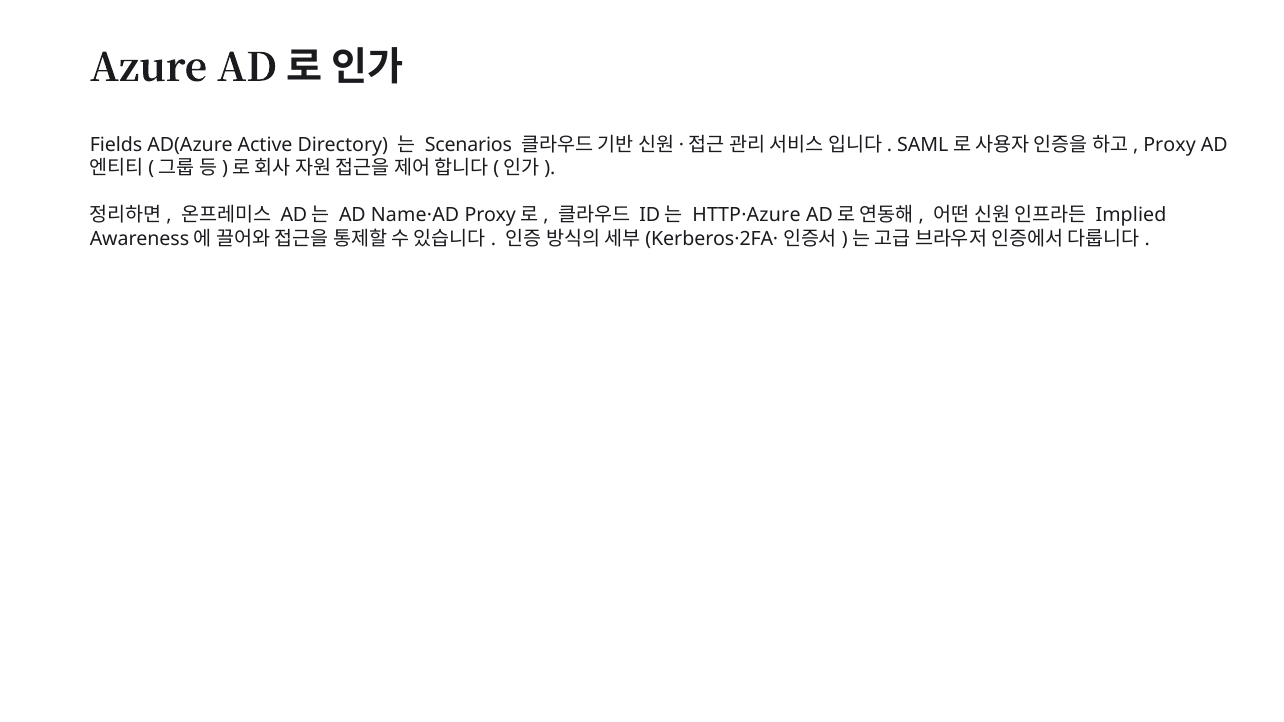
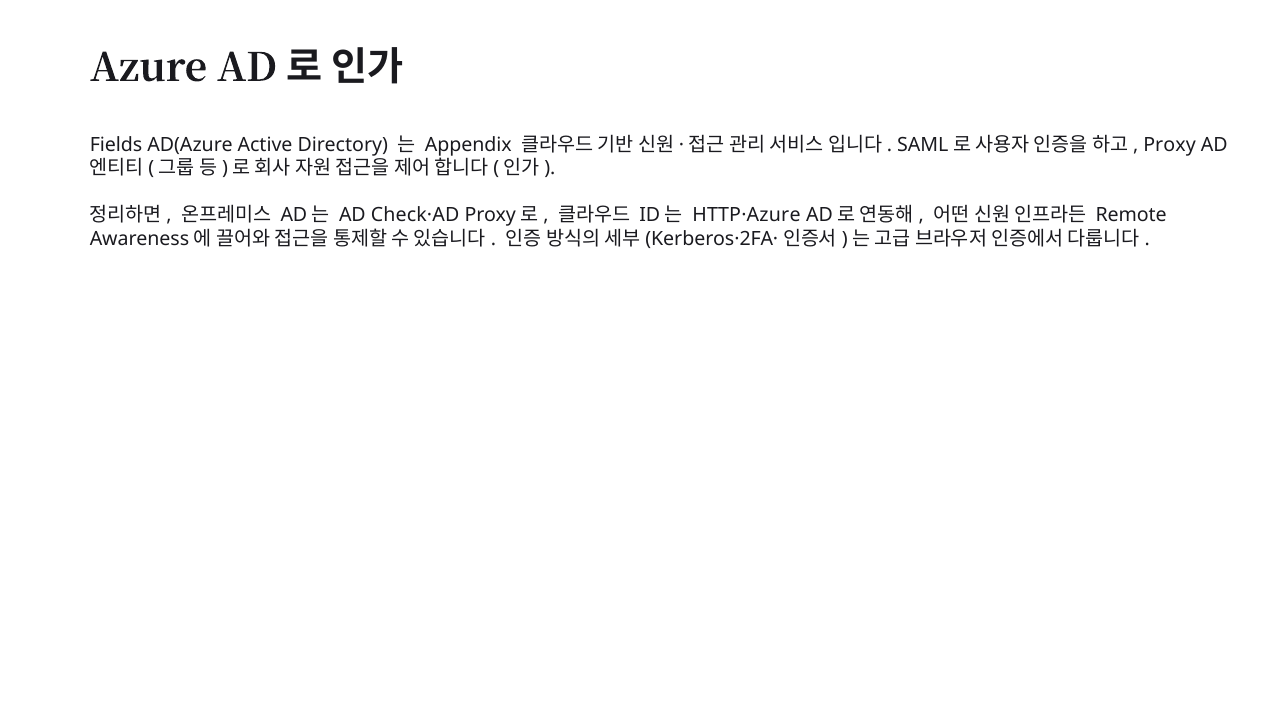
Scenarios: Scenarios -> Appendix (468, 145)
Name·AD: Name·AD -> Check·AD (415, 215)
Implied: Implied -> Remote (1131, 215)
